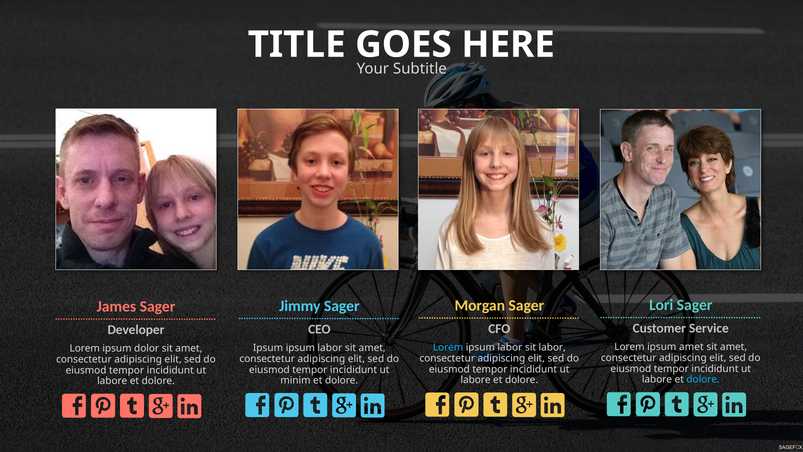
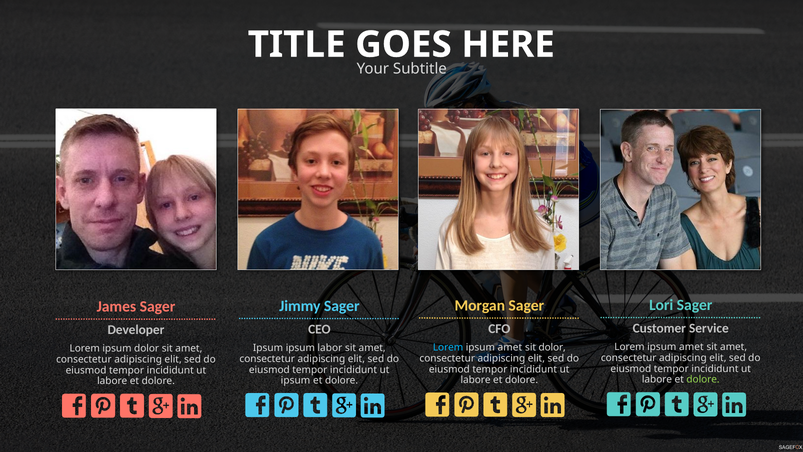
labor: labor -> amet (510, 347)
sit labor: labor -> dolor (552, 347)
dolore colour: light blue -> light green (703, 379)
minim: minim -> ipsum (295, 380)
